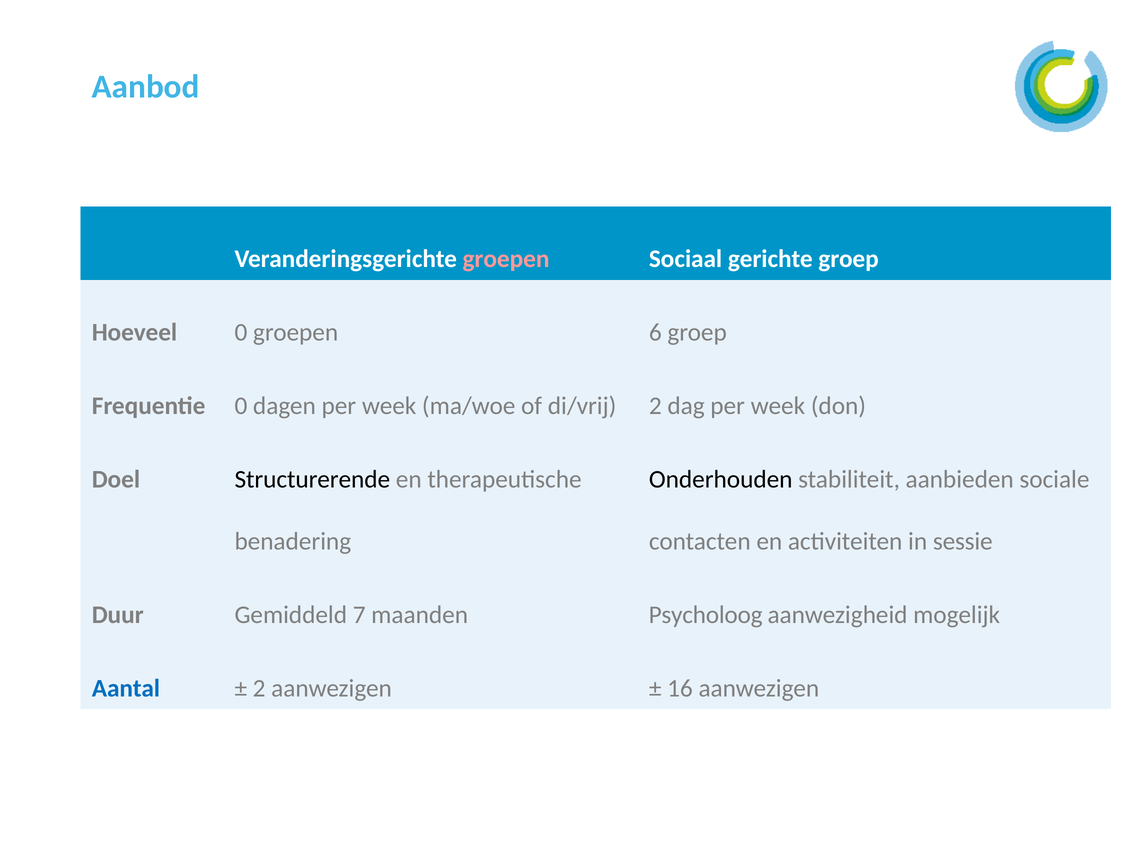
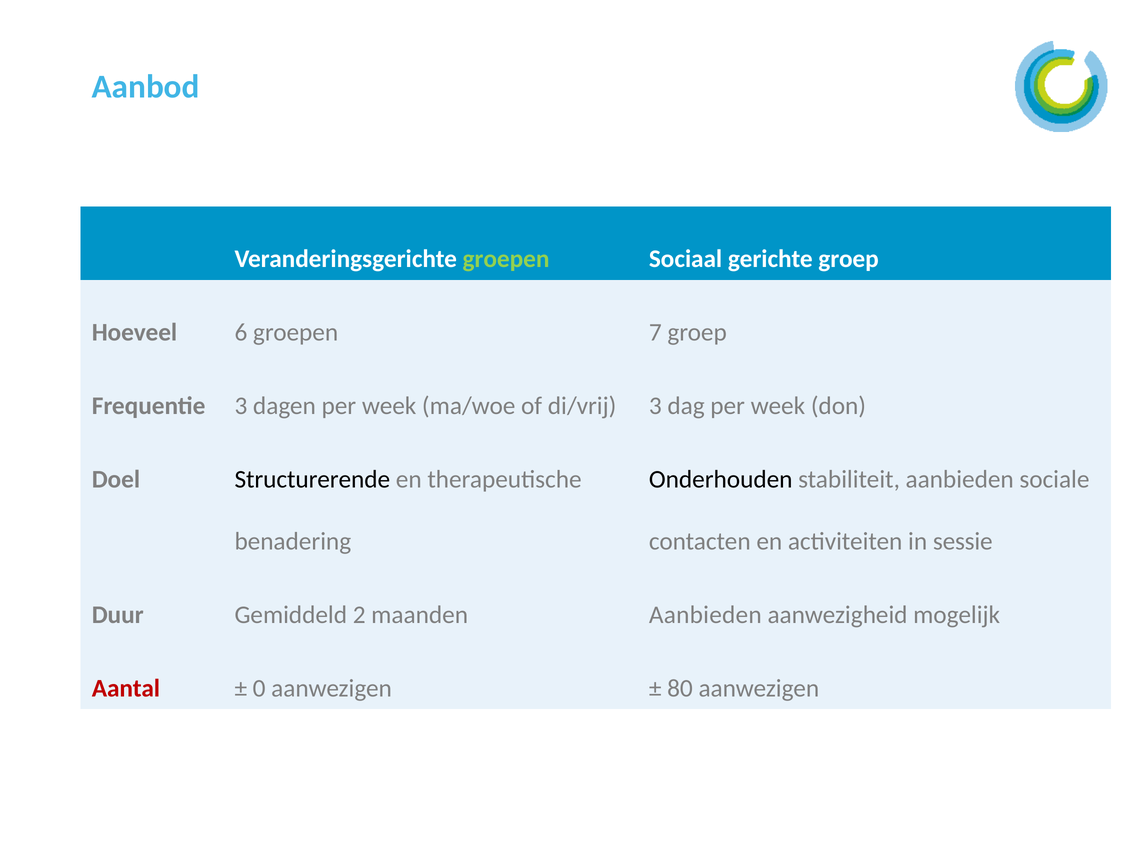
groepen colour: pink -> light green (506, 259)
Hoeveel 0: 0 -> 6 (241, 332)
6: 6 -> 7 (655, 332)
Frequentie 0: 0 -> 3 (241, 406)
di/vrij 2: 2 -> 3 (655, 406)
7: 7 -> 2 (359, 615)
maanden Psycholoog: Psycholoog -> Aanbieden (705, 615)
Aantal colour: blue -> red (126, 688)
2: 2 -> 0 (259, 688)
16: 16 -> 80 (680, 688)
